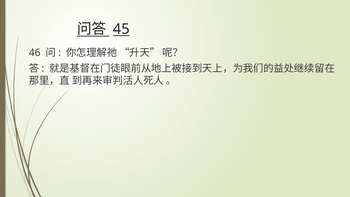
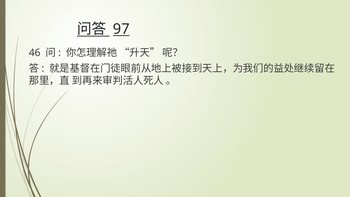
45: 45 -> 97 (121, 29)
